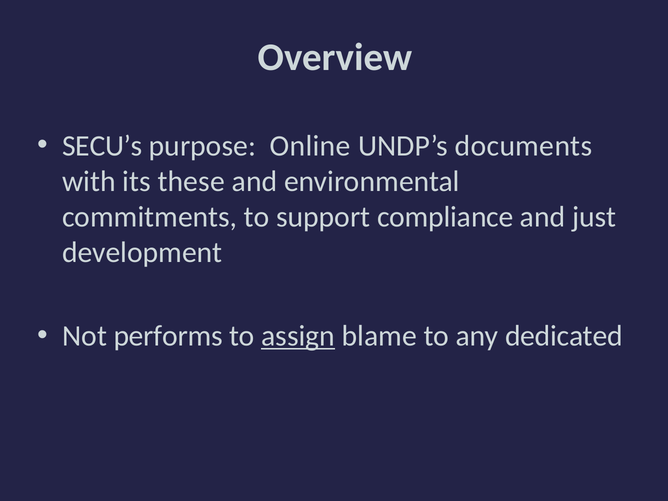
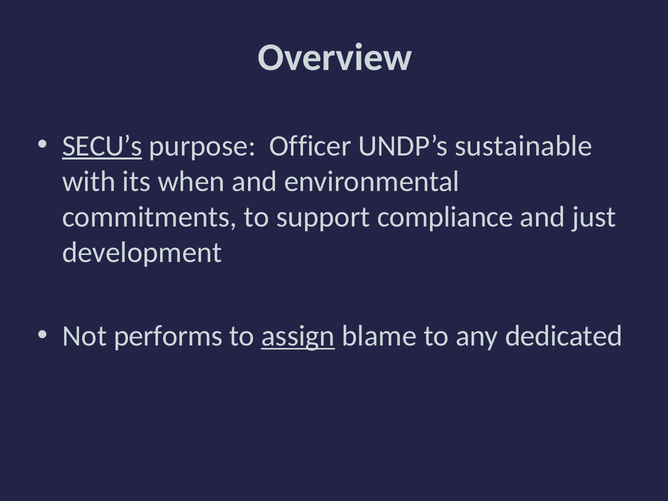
SECU’s underline: none -> present (102, 146)
Online: Online -> Officer (310, 146)
documents: documents -> sustainable (524, 146)
these: these -> when (191, 181)
